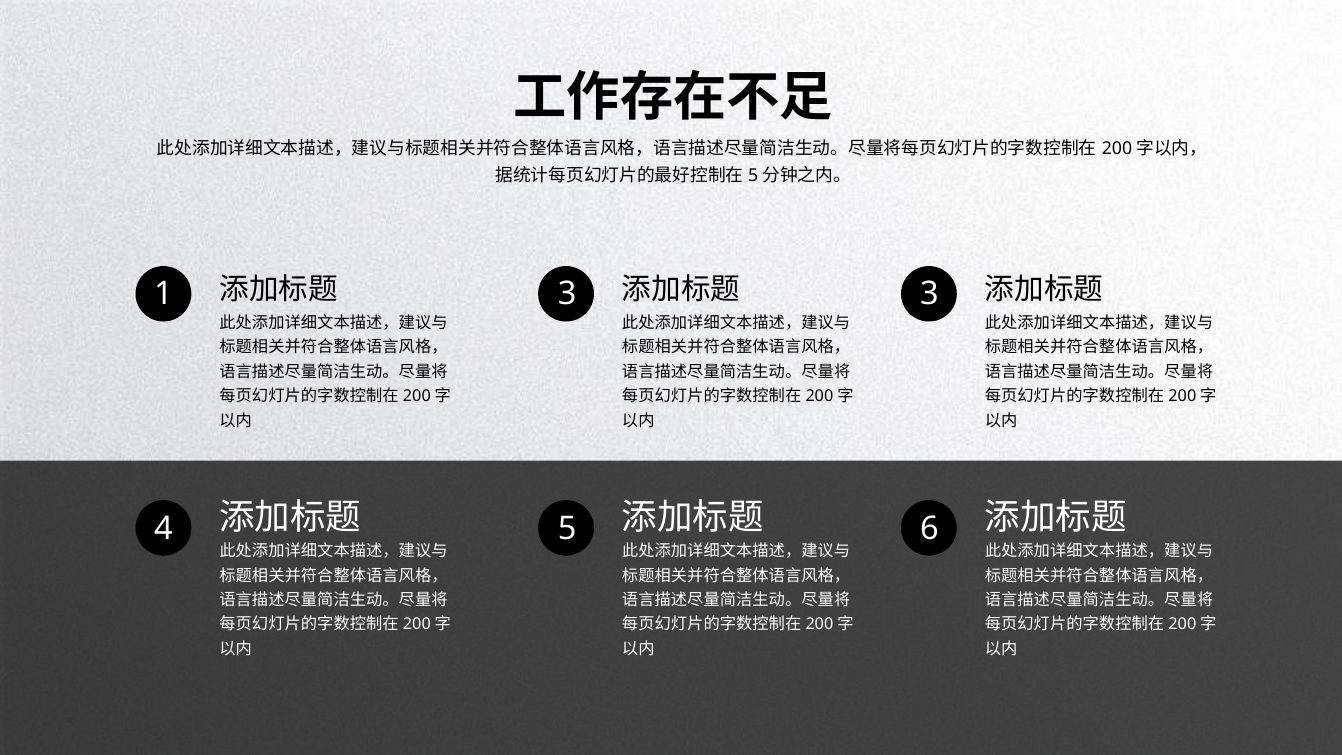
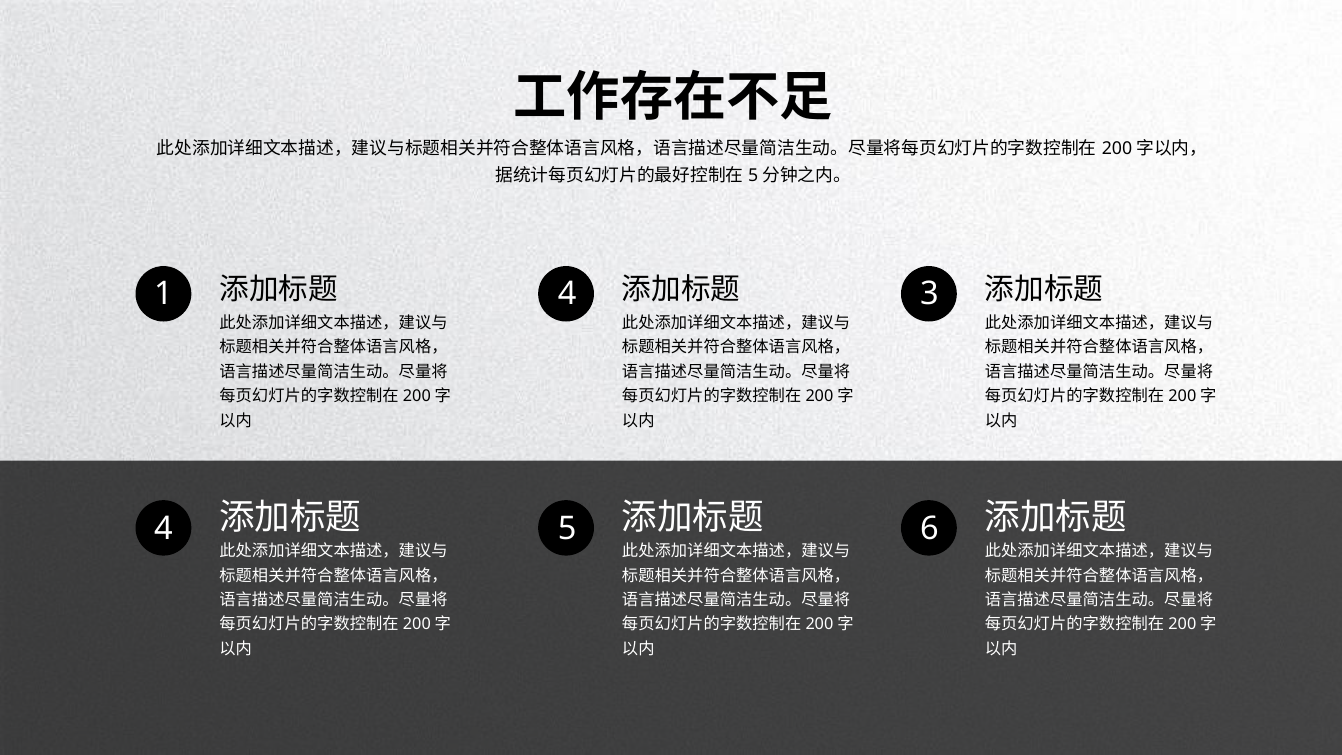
1 3: 3 -> 4 (567, 294)
